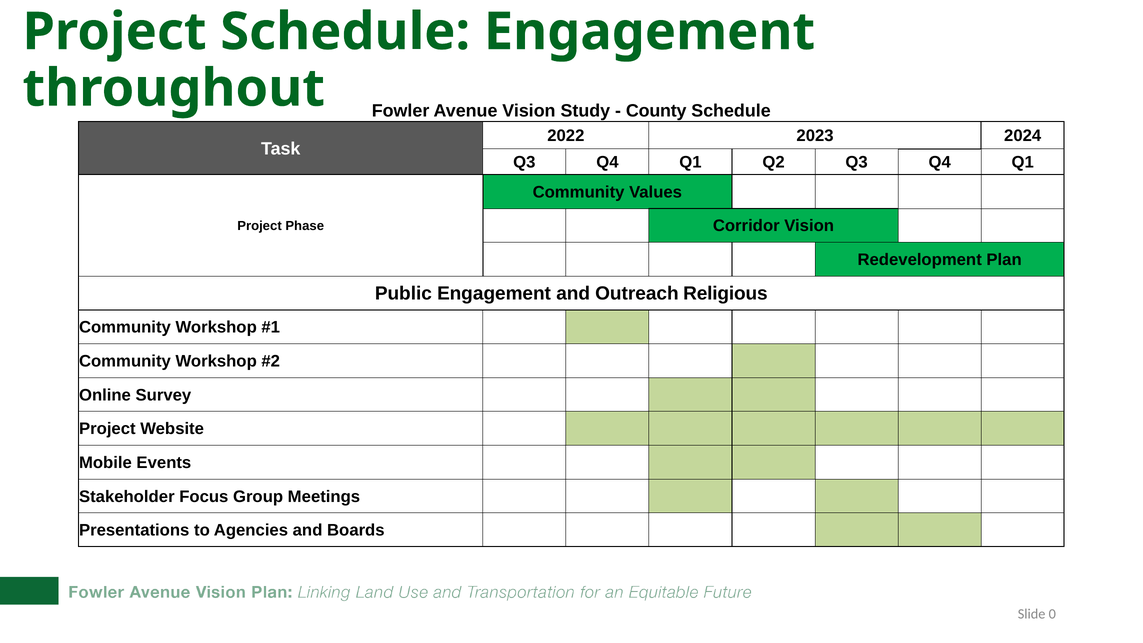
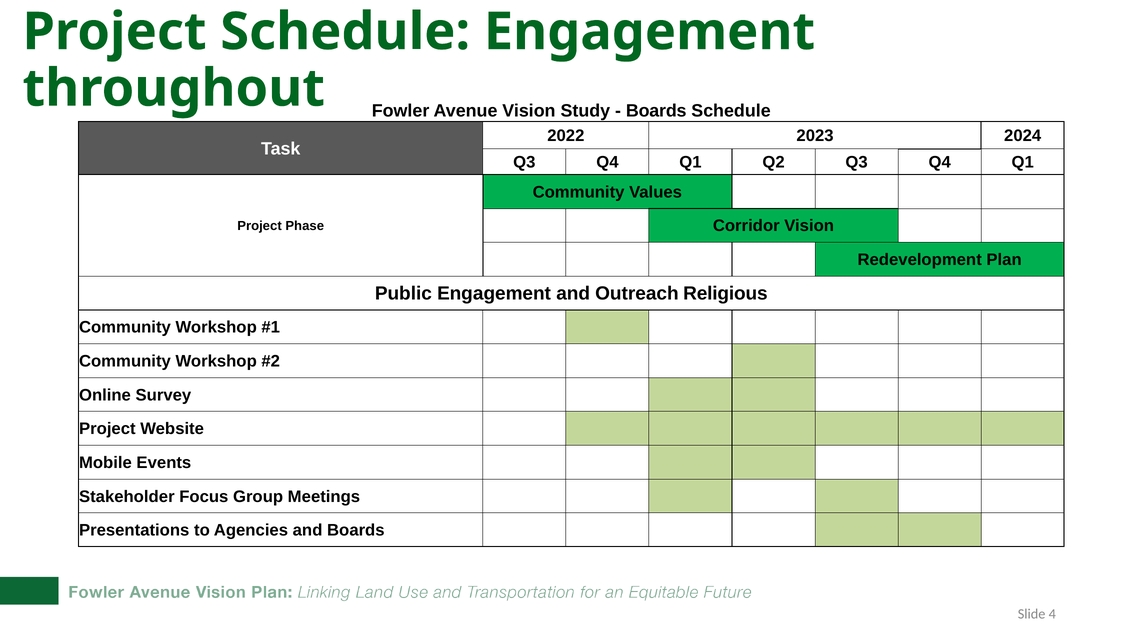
County: County -> Boards (656, 111)
0: 0 -> 4 (1052, 614)
